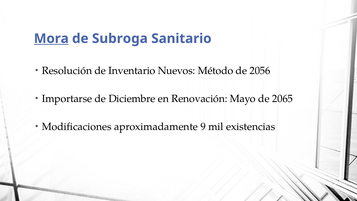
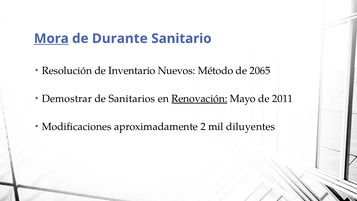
Subroga: Subroga -> Durante (120, 39)
2056: 2056 -> 2065 (260, 71)
Importarse: Importarse -> Demostrar (67, 99)
Diciembre: Diciembre -> Sanitarios (132, 99)
Renovación underline: none -> present (199, 99)
2065: 2065 -> 2011 (283, 99)
9: 9 -> 2 (203, 127)
existencias: existencias -> diluyentes (251, 127)
